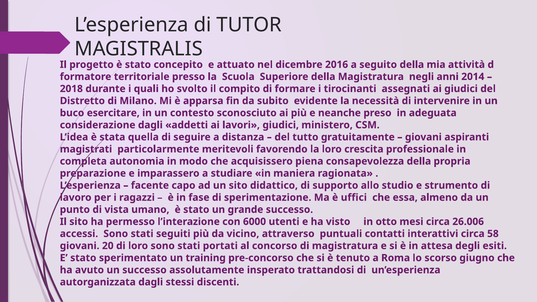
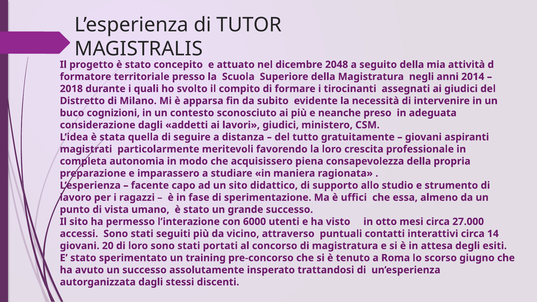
2016: 2016 -> 2048 (337, 65)
esercitare: esercitare -> cognizioni (113, 113)
26.006: 26.006 -> 27.000 (468, 222)
58: 58 -> 14 (493, 234)
